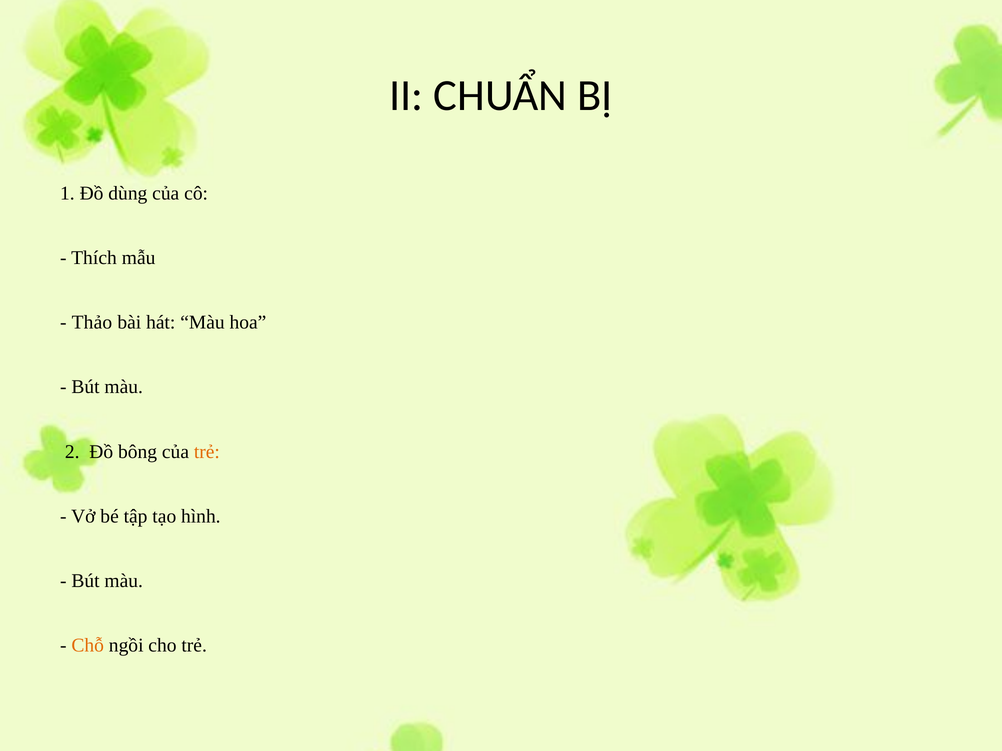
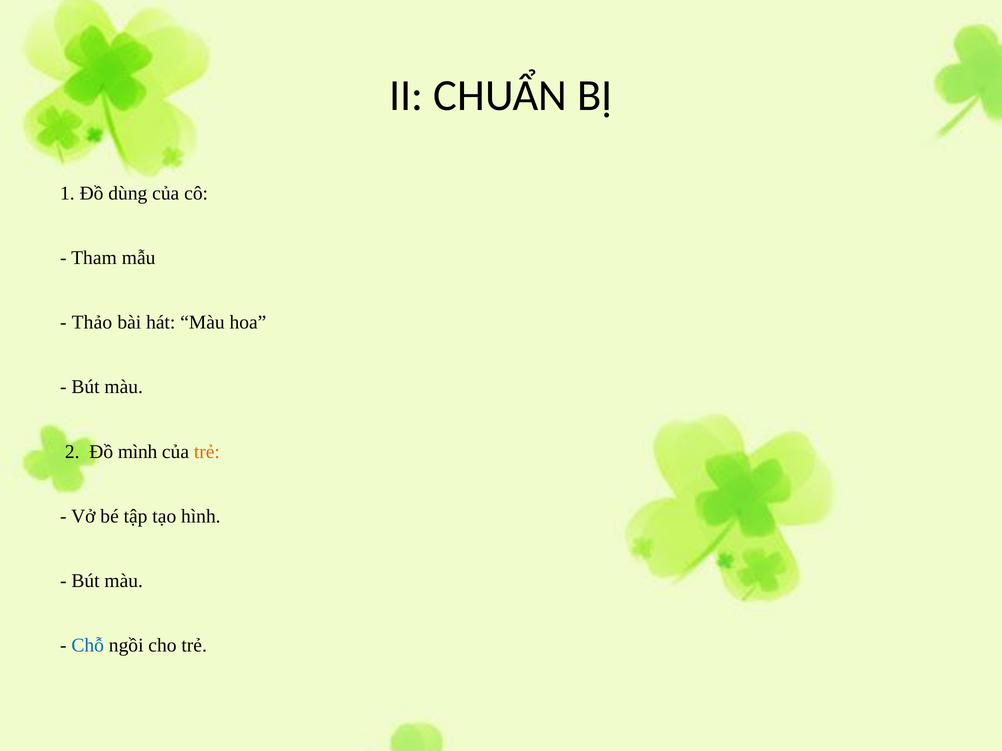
Thích: Thích -> Tham (94, 258)
bông: bông -> mình (138, 452)
Chỗ colour: orange -> blue (88, 646)
